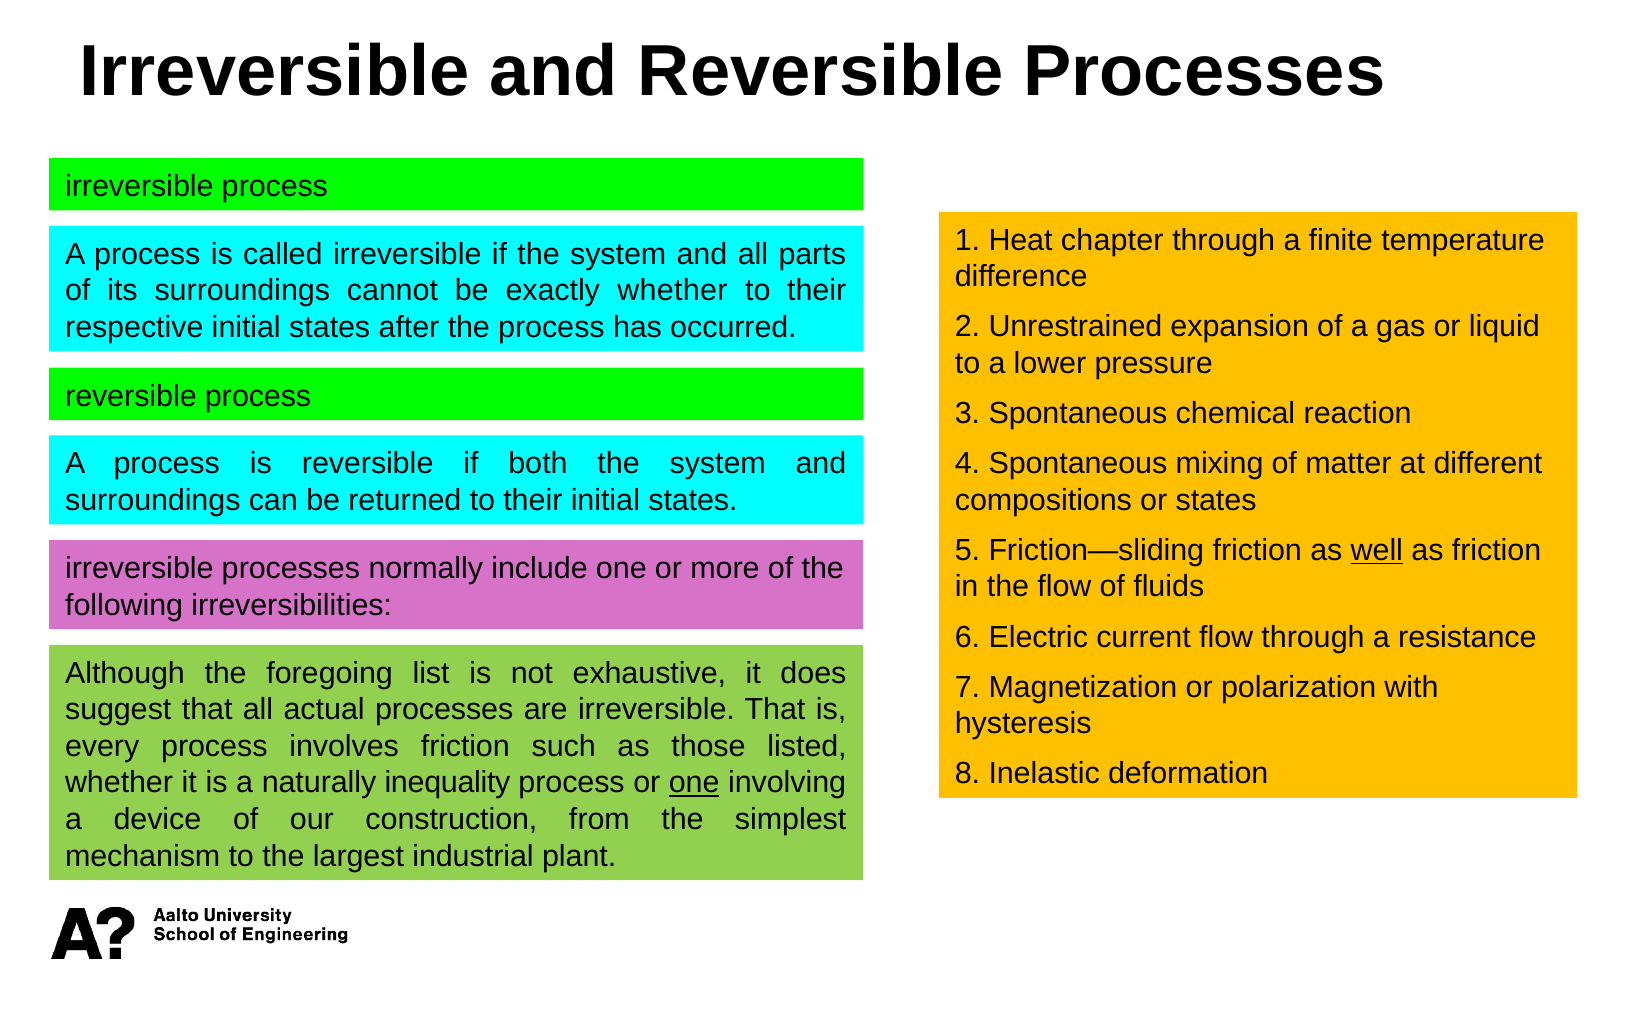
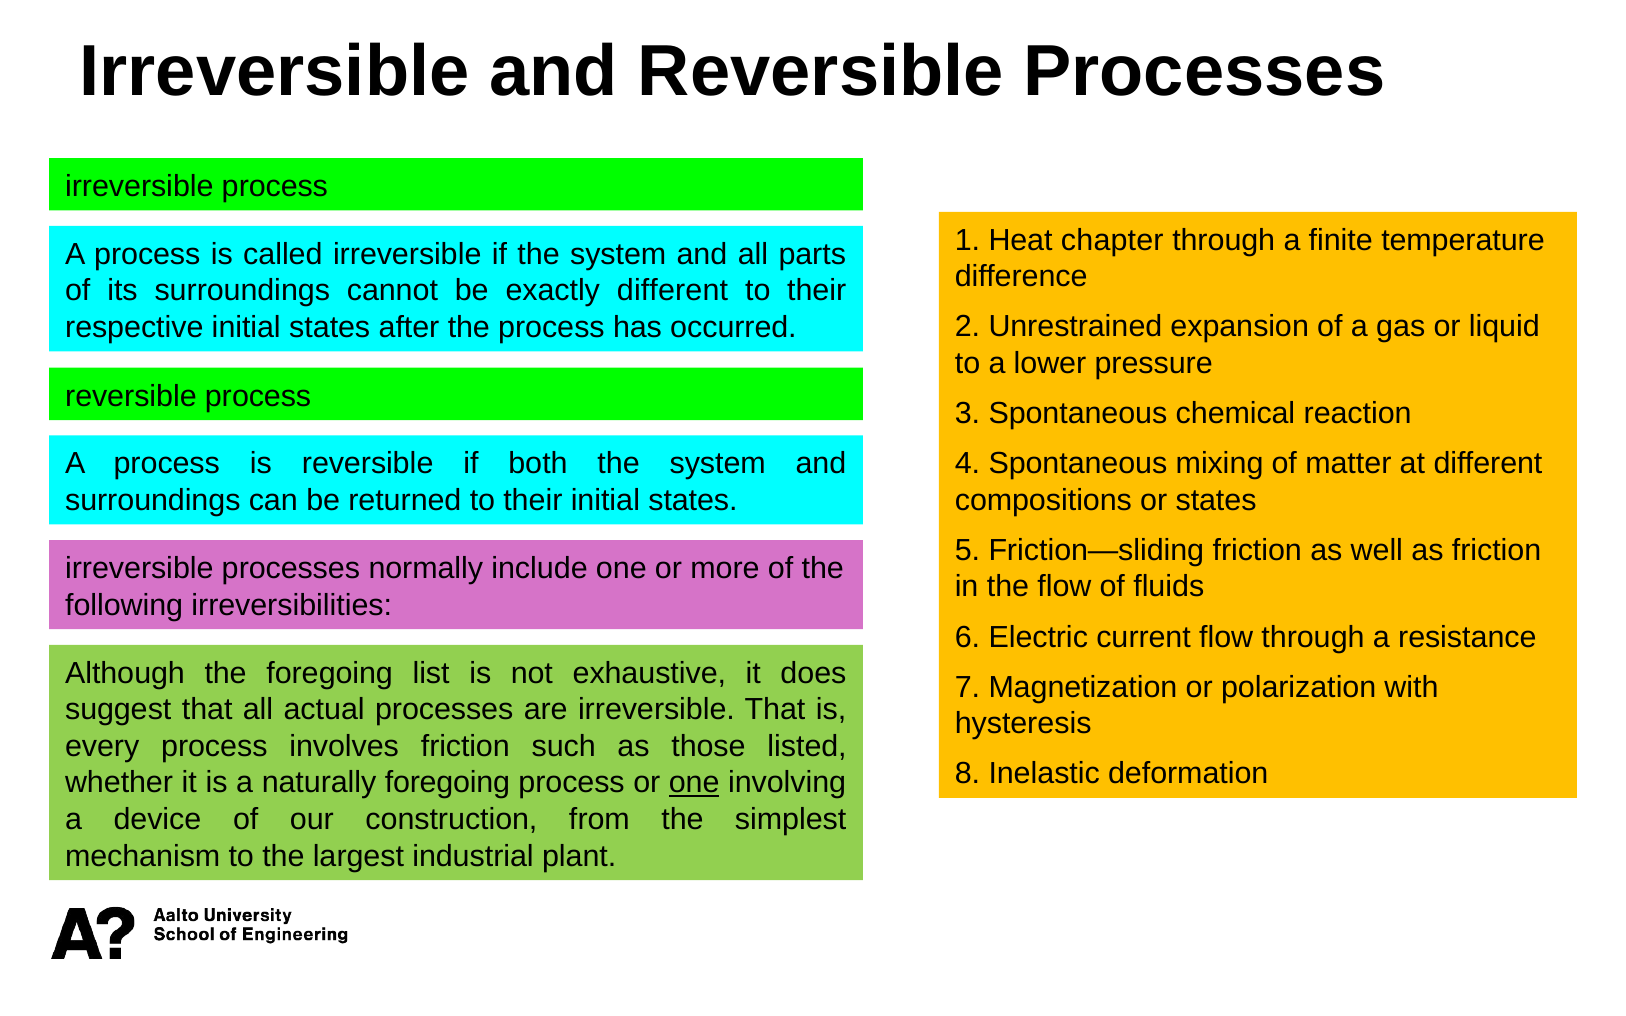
exactly whether: whether -> different (672, 291)
well underline: present -> none (1377, 550)
naturally inequality: inequality -> foregoing (447, 783)
